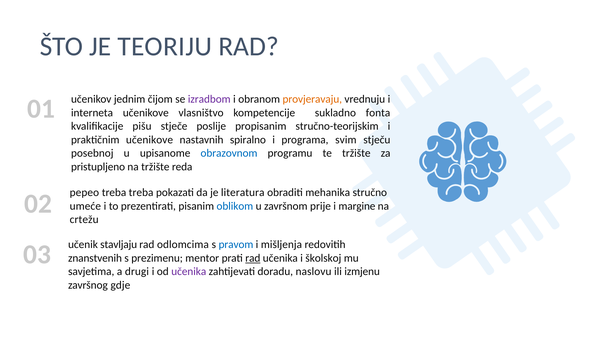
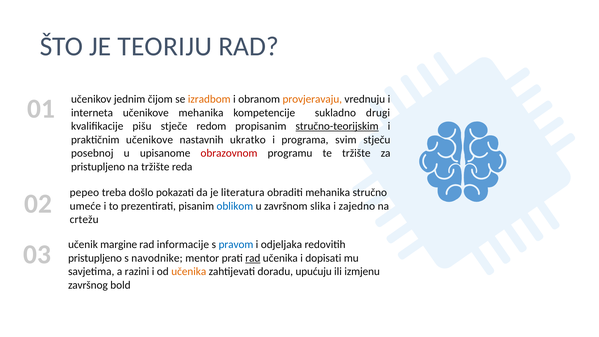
izradbom colour: purple -> orange (209, 99)
učenikove vlasništvo: vlasništvo -> mehanika (201, 113)
fonta: fonta -> drugi (378, 113)
poslije: poslije -> redom (211, 126)
stručno-teorijskim underline: none -> present (337, 126)
spiralno: spiralno -> ukratko (248, 140)
obrazovnom colour: blue -> red (229, 153)
treba treba: treba -> došlo (141, 193)
prije: prije -> slika (320, 206)
margine: margine -> zajedno (357, 206)
stavljaju: stavljaju -> margine (119, 245)
odlomcima: odlomcima -> informacije (183, 245)
mišljenja: mišljenja -> odjeljaka (281, 245)
znanstvenih: znanstvenih -> pristupljeno (95, 258)
prezimenu: prezimenu -> navodnike (157, 258)
školskoj: školskoj -> dopisati (323, 258)
drugi: drugi -> razini (137, 271)
učenika colour: purple -> orange (189, 271)
naslovu: naslovu -> upućuju (314, 271)
gdje: gdje -> bold (120, 285)
